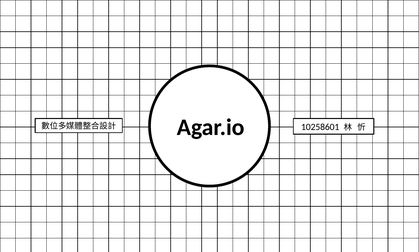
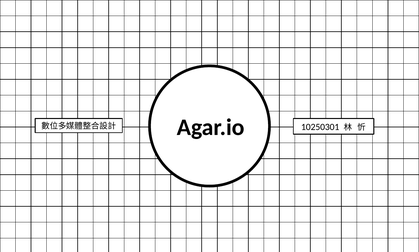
10258601: 10258601 -> 10250301 (320, 127)
